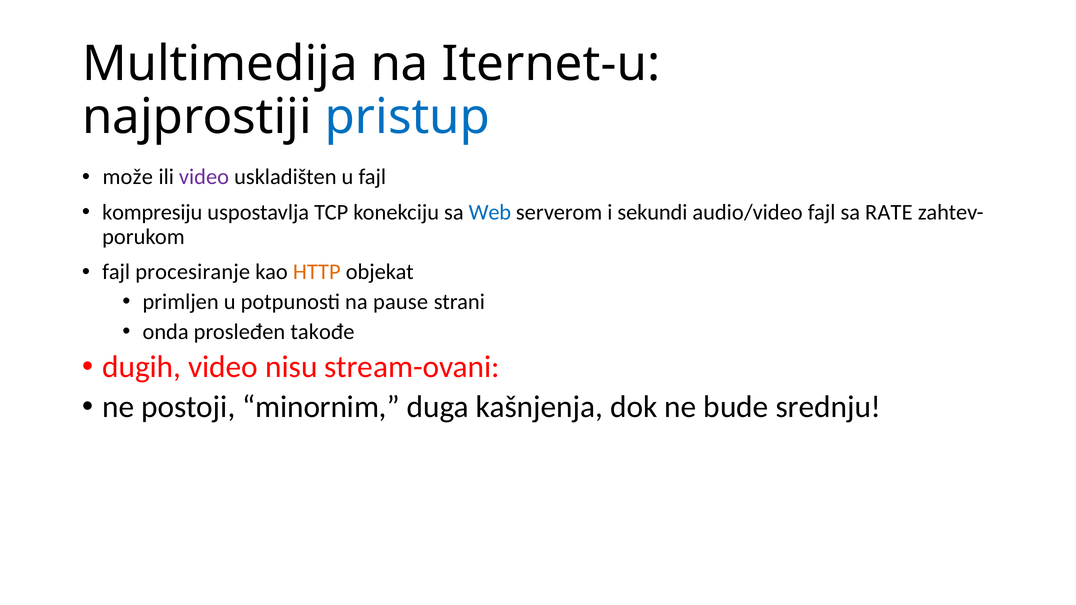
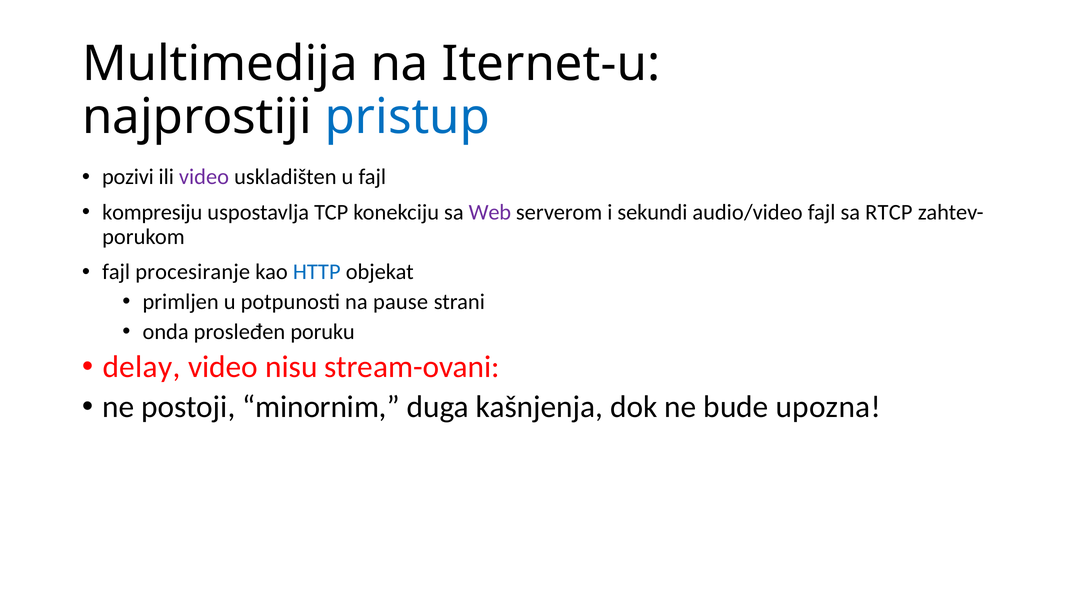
može: može -> pozivi (128, 177)
Web colour: blue -> purple (490, 213)
RATE: RATE -> RTCP (889, 213)
HTTP colour: orange -> blue (317, 272)
takođe: takođe -> poruku (323, 332)
dugih: dugih -> delay (141, 367)
srednju: srednju -> upozna (828, 407)
